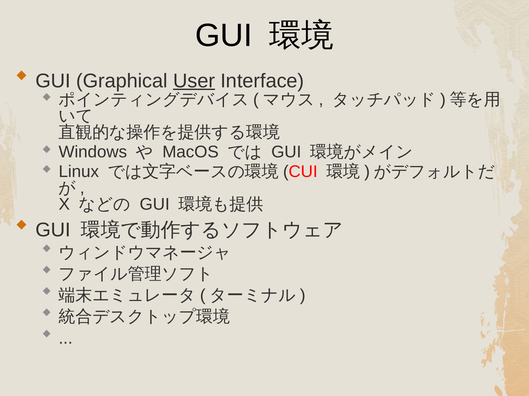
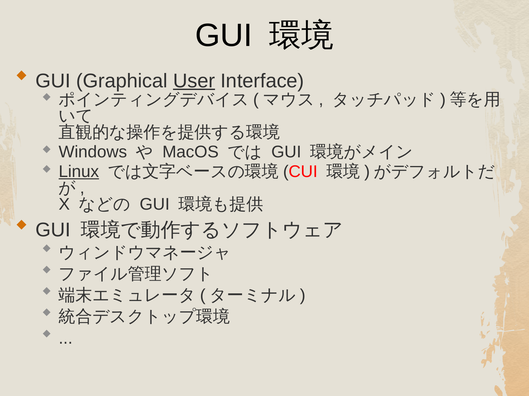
Linux underline: none -> present (79, 172)
